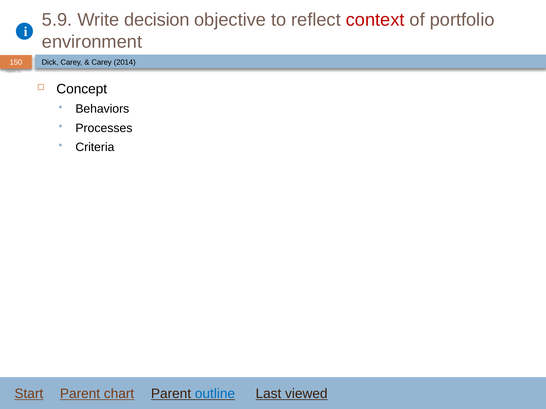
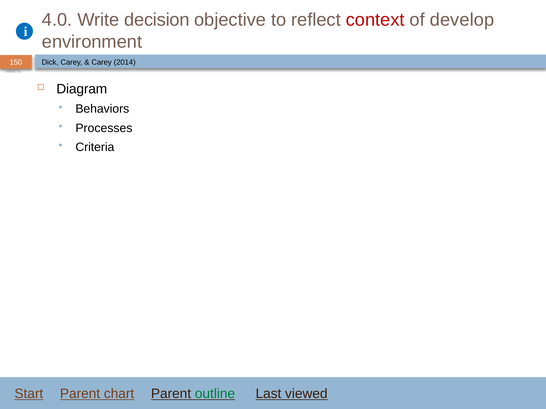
5.9: 5.9 -> 4.0 (57, 20)
portfolio: portfolio -> develop (462, 20)
Concept: Concept -> Diagram (82, 89)
outline colour: blue -> green (215, 394)
